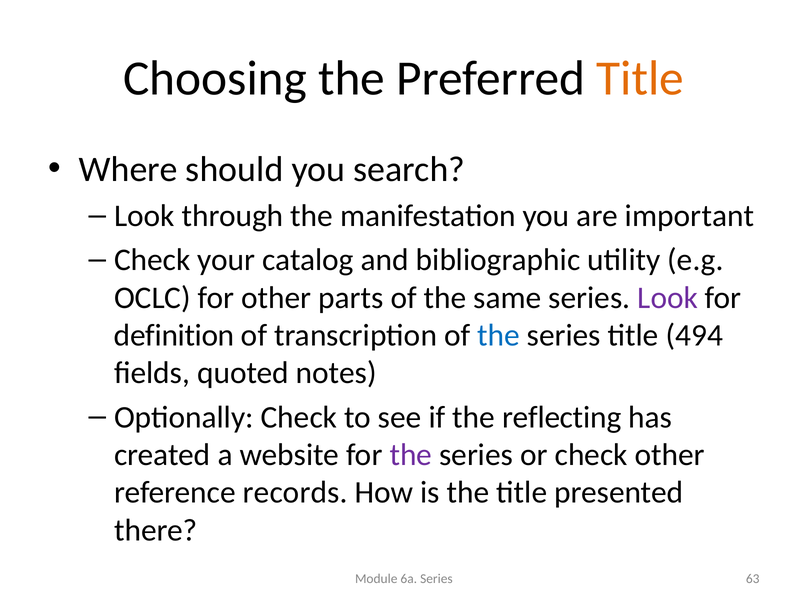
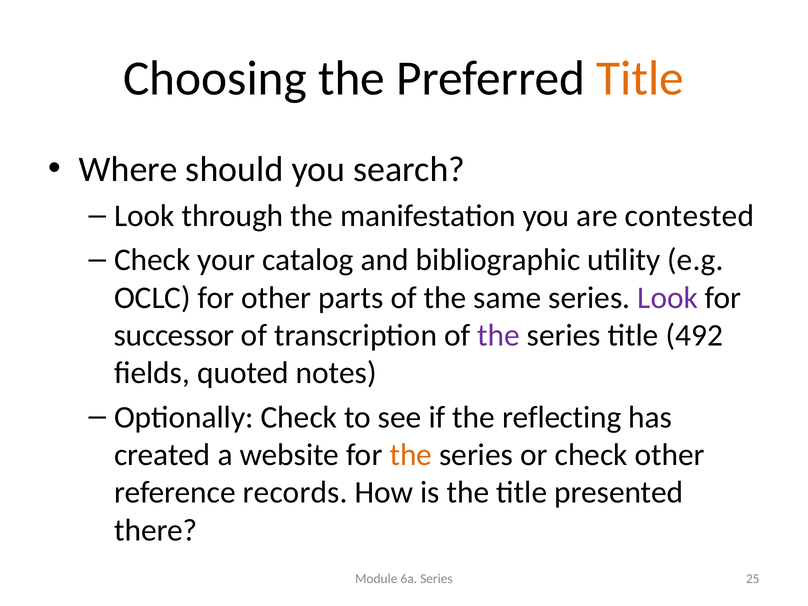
important: important -> contested (689, 216)
definition: definition -> successor (174, 335)
the colour: blue -> purple (498, 335)
494: 494 -> 492 (694, 335)
the colour: purple -> orange (411, 455)
63: 63 -> 25 (753, 579)
